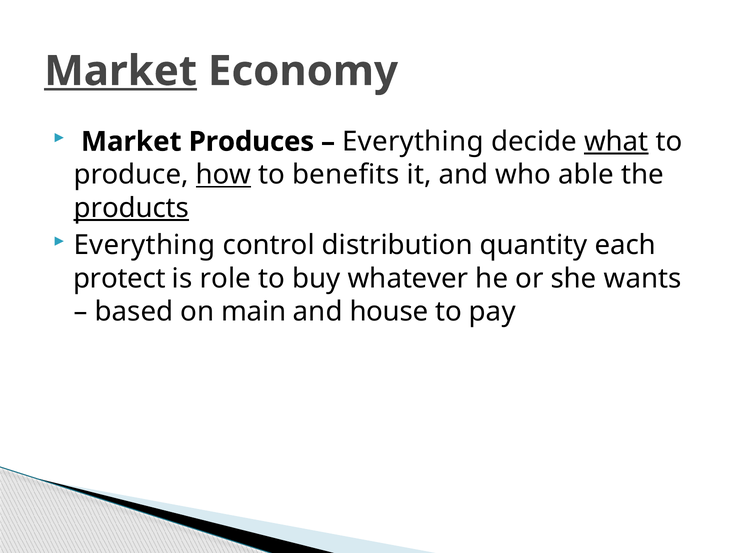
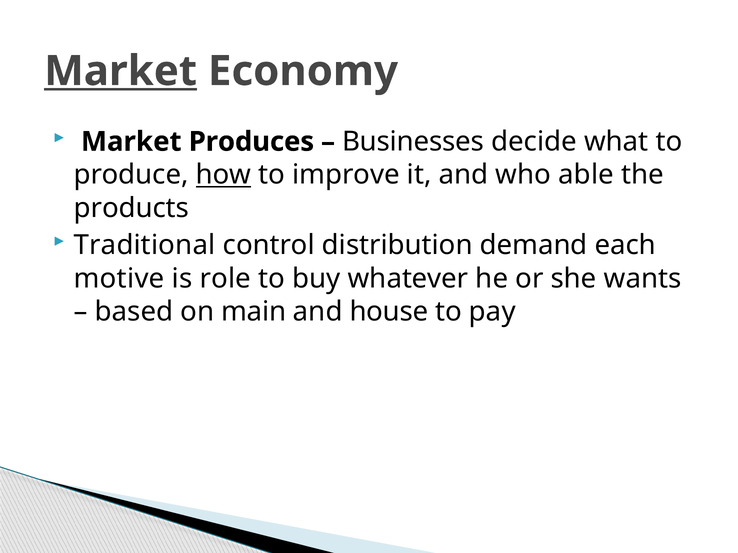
Everything: Everything -> Businesses (413, 142)
what underline: present -> none (616, 142)
benefits: benefits -> improve (346, 175)
products underline: present -> none (131, 208)
Everything: Everything -> Traditional (145, 246)
quantity: quantity -> demand (534, 246)
protect: protect -> motive (119, 279)
